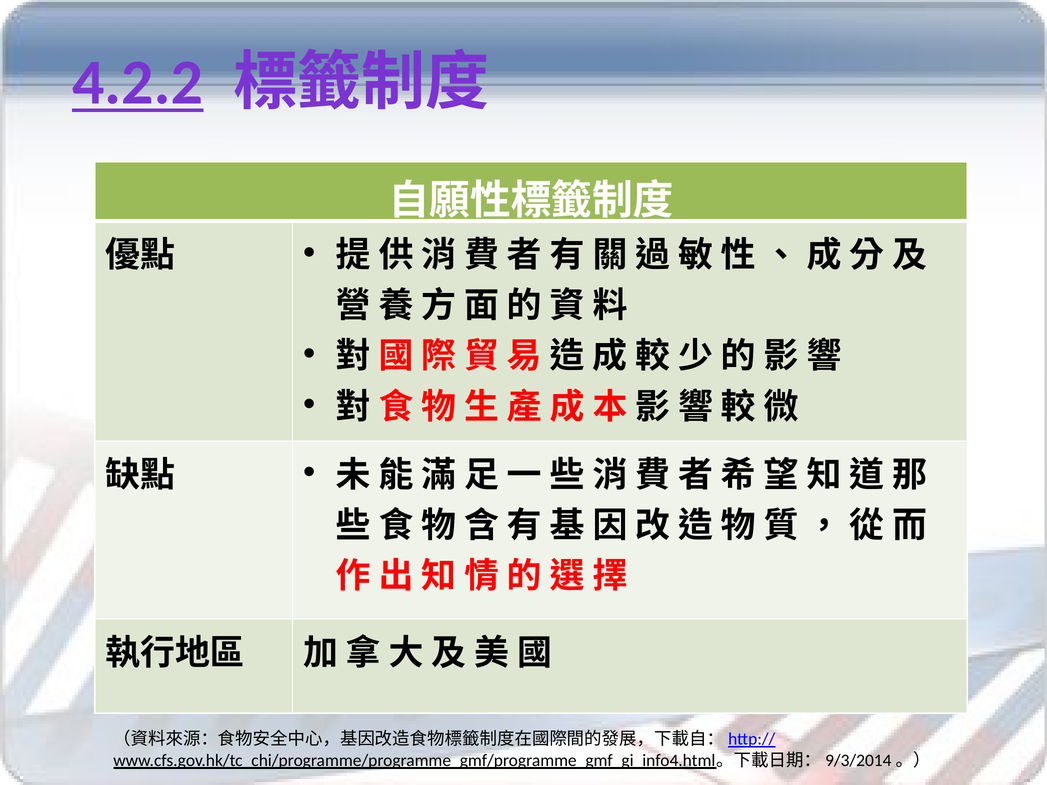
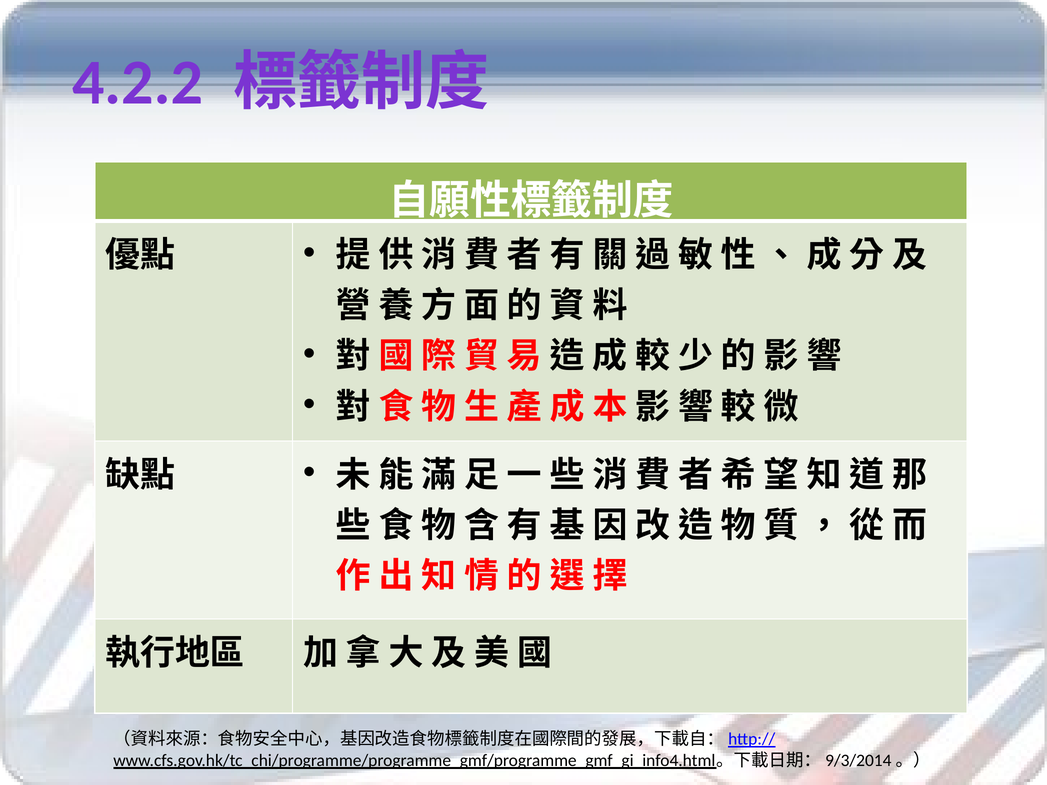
4.2.2 underline: present -> none (138, 83)
